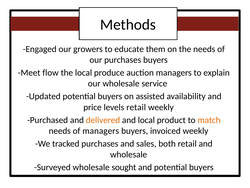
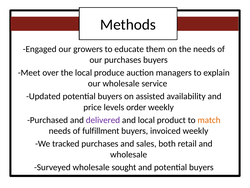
flow: flow -> over (51, 73)
levels retail: retail -> order (136, 107)
delivered colour: orange -> purple (103, 120)
of managers: managers -> fulfillment (101, 131)
